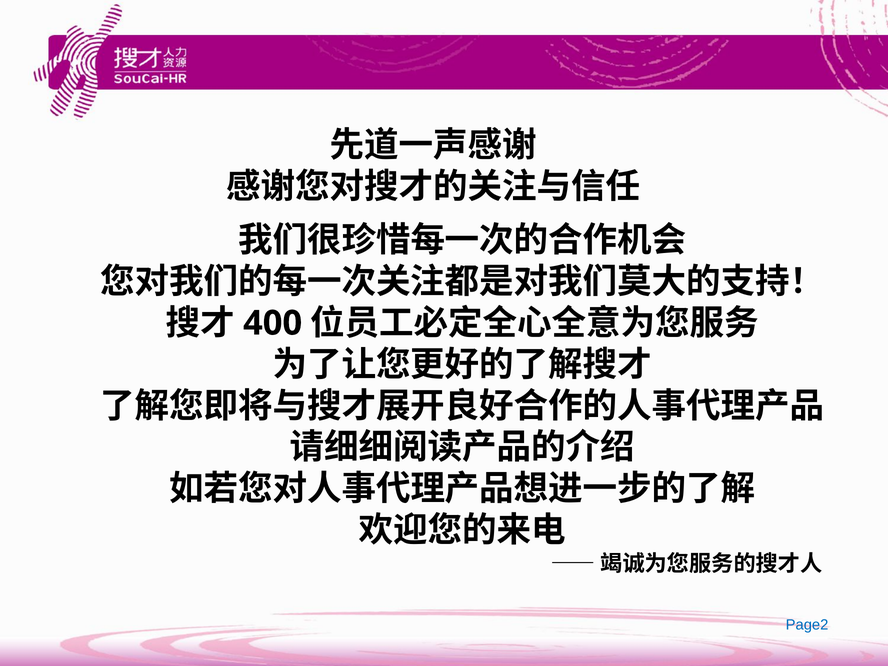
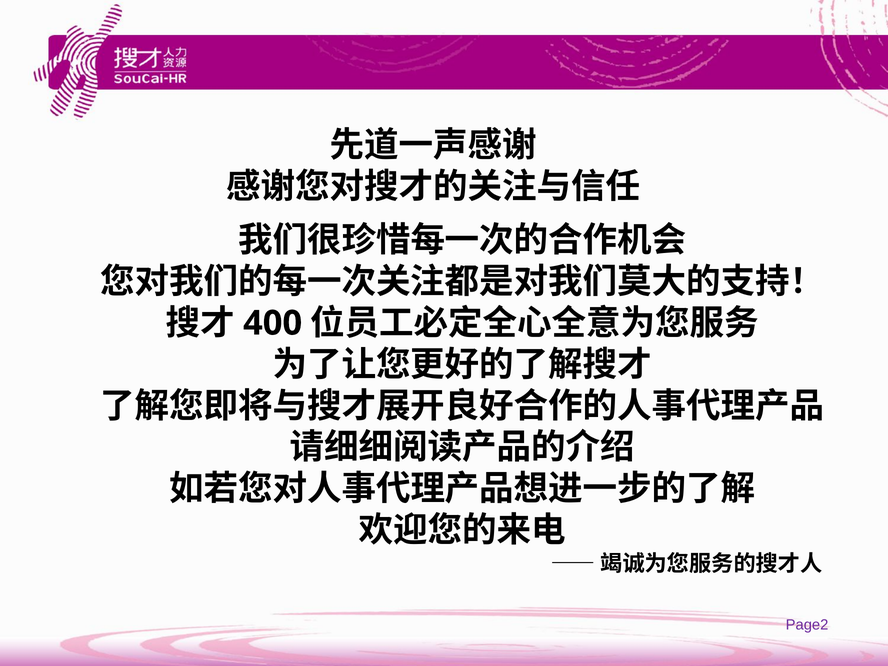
Page2 colour: blue -> purple (807, 625)
